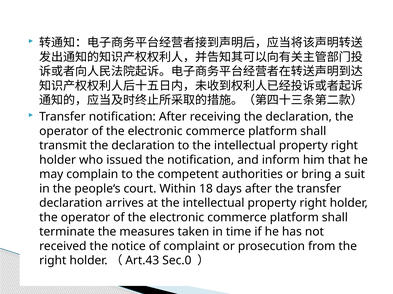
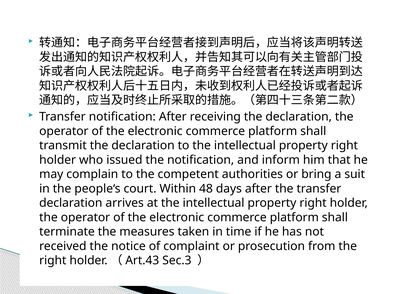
18: 18 -> 48 (206, 189)
Sec.0: Sec.0 -> Sec.3 (177, 261)
